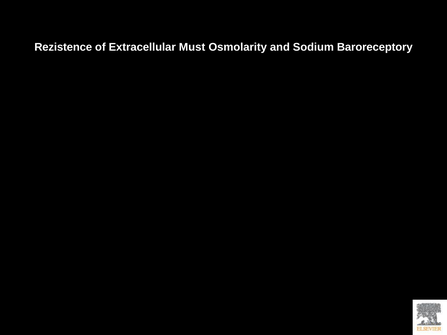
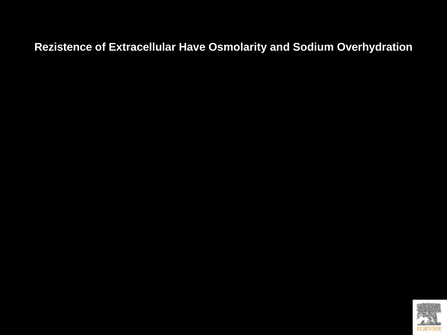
Must: Must -> Have (192, 47)
Baroreceptory: Baroreceptory -> Overhydration (375, 47)
